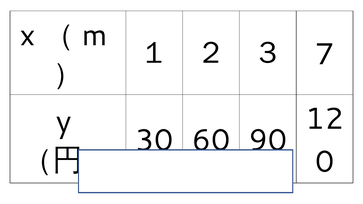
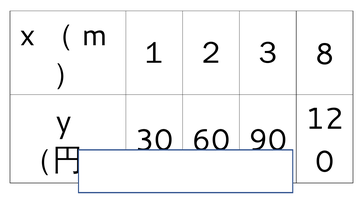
7: 7 -> 8 (325, 54)
